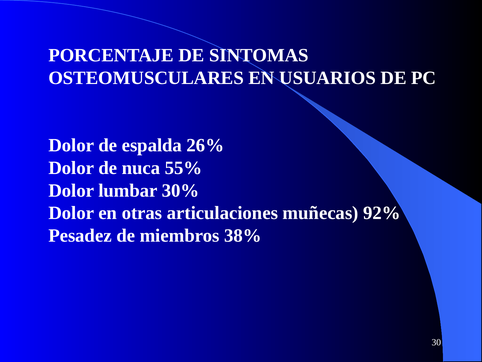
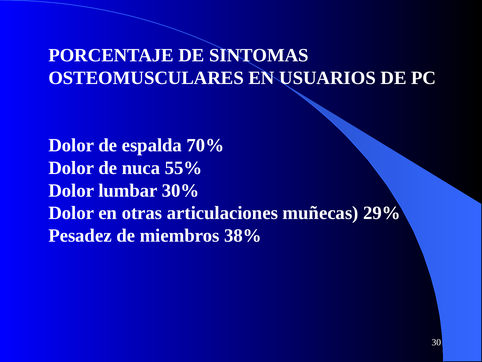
26%: 26% -> 70% (205, 145)
92%: 92% -> 29% (382, 213)
